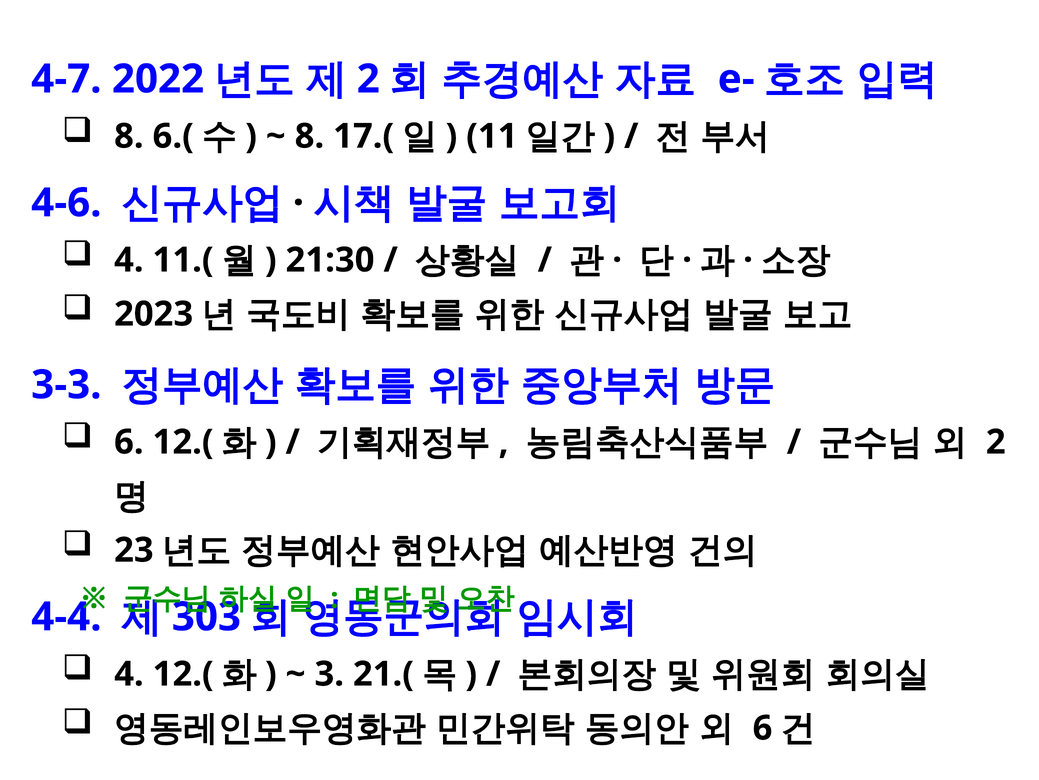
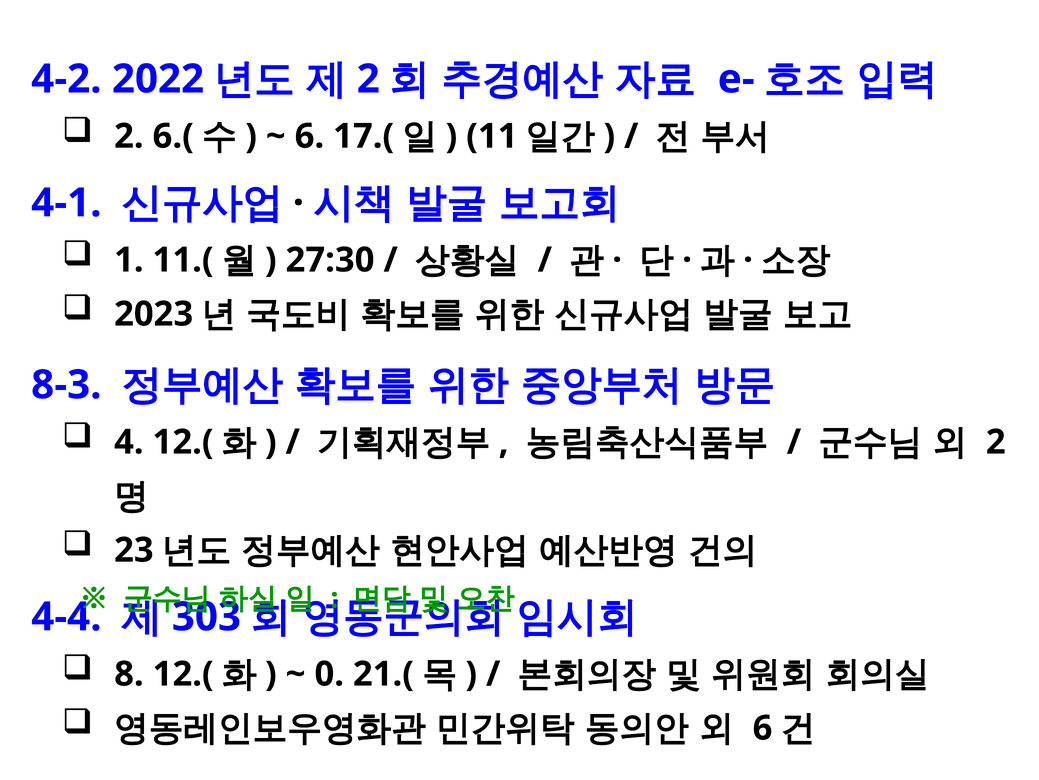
4-7: 4-7 -> 4-2 (66, 79)
8: 8 -> 2 (129, 136)
8: 8 -> 6 (309, 136)
4-6: 4-6 -> 4-1 (66, 203)
4: 4 -> 1 (129, 260)
21:30: 21:30 -> 27:30 (330, 260)
3-3: 3-3 -> 8-3 (66, 385)
6: 6 -> 4 (129, 442)
4: 4 -> 8 (129, 673)
3: 3 -> 0 (329, 673)
